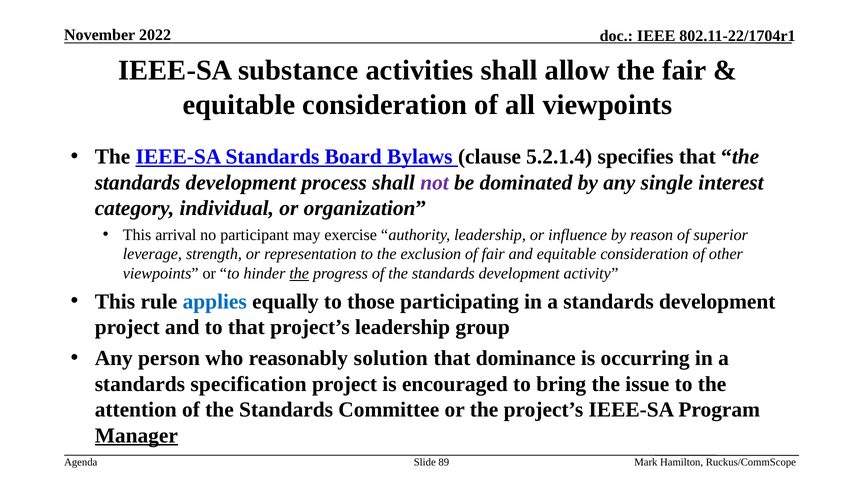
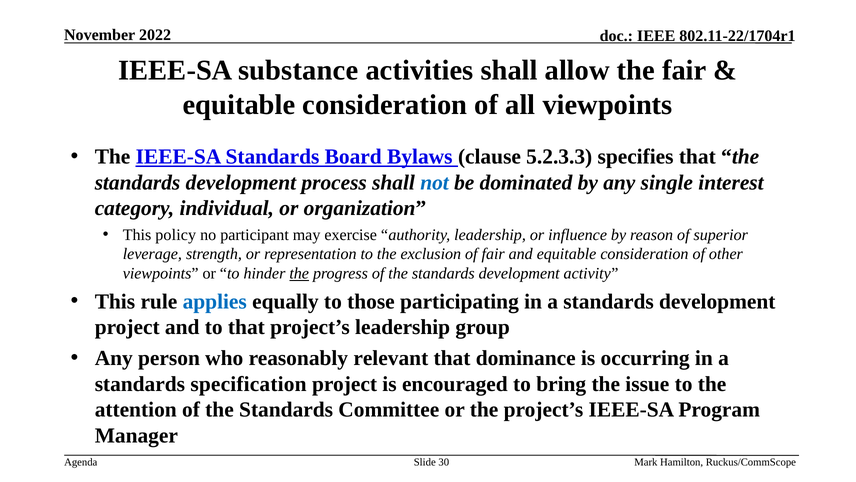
5.2.1.4: 5.2.1.4 -> 5.2.3.3 (559, 157)
not colour: purple -> blue (435, 182)
arrival: arrival -> policy (176, 235)
solution: solution -> relevant (391, 358)
Manager underline: present -> none (136, 435)
89: 89 -> 30 (444, 462)
